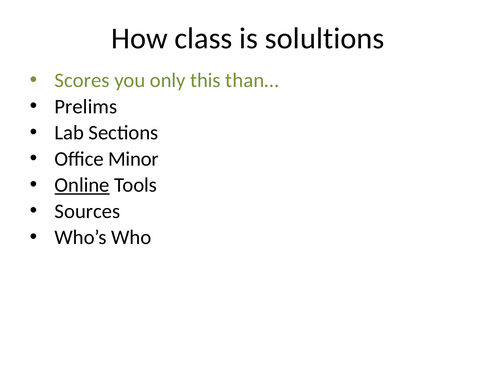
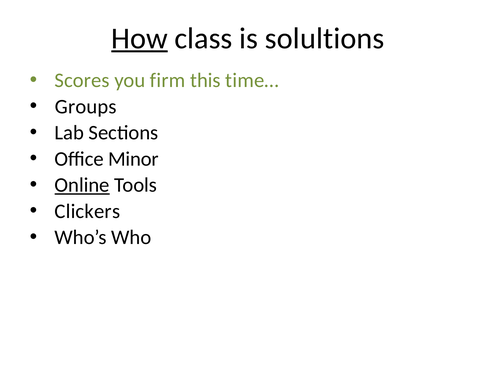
How underline: none -> present (139, 38)
only: only -> firm (168, 80)
than…: than… -> time… (252, 80)
Prelims: Prelims -> Groups (86, 107)
Sources: Sources -> Clickers (87, 211)
